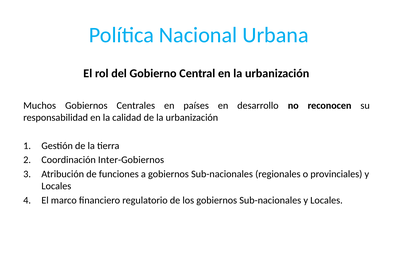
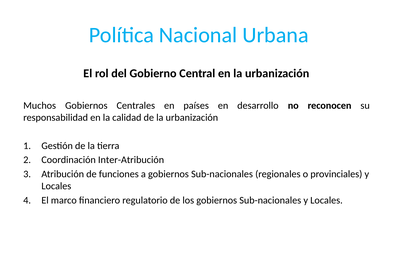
Inter-Gobiernos: Inter-Gobiernos -> Inter-Atribución (131, 160)
